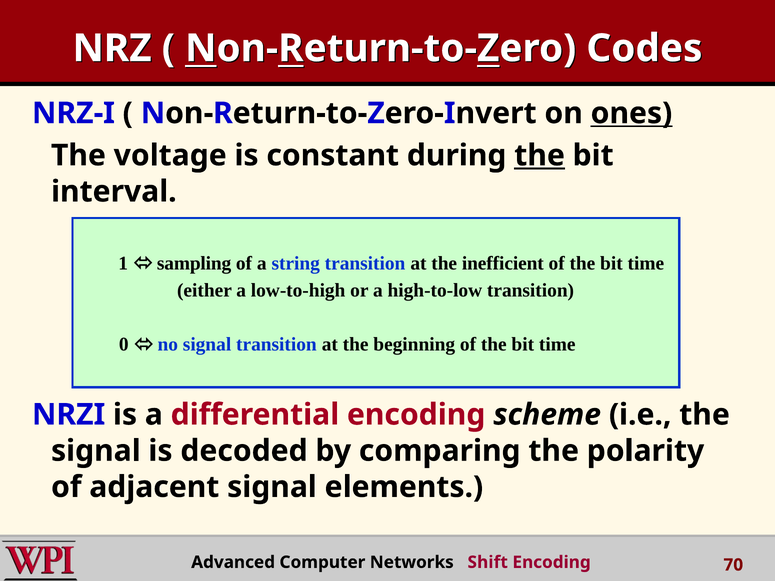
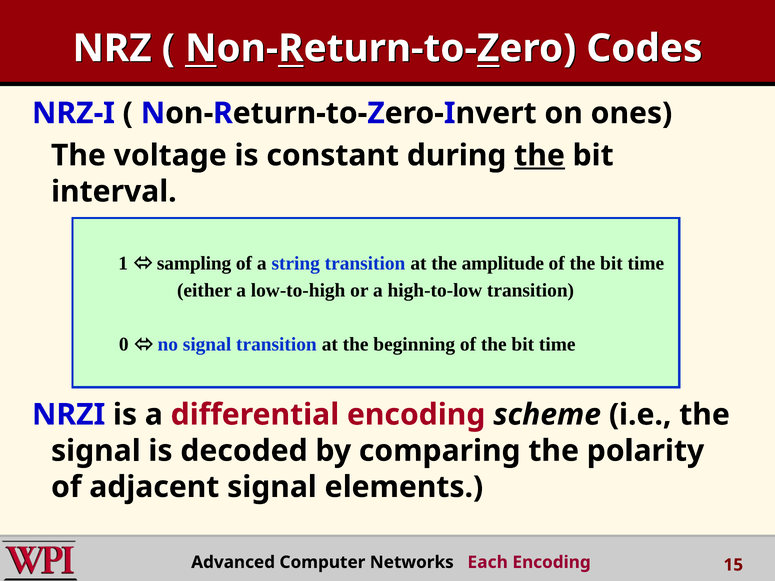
ones underline: present -> none (631, 113)
inefficient: inefficient -> amplitude (503, 263)
Shift: Shift -> Each (488, 562)
70: 70 -> 15 (733, 565)
